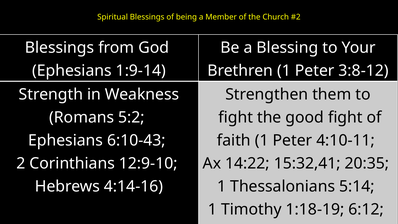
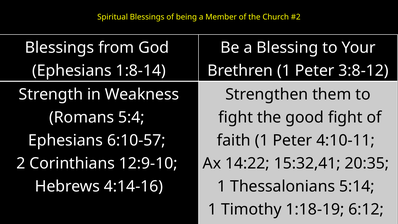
1:9-14: 1:9-14 -> 1:8-14 (141, 71)
5:2: 5:2 -> 5:4 (131, 117)
6:10-43: 6:10-43 -> 6:10-57 (136, 140)
